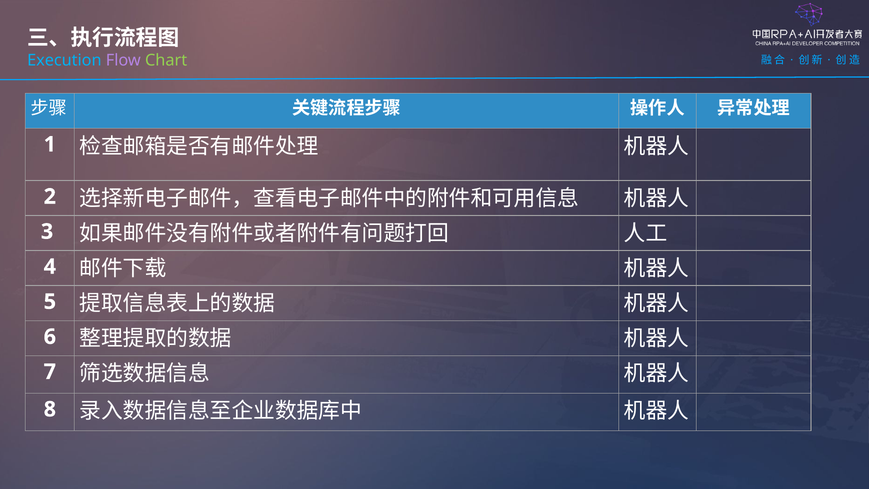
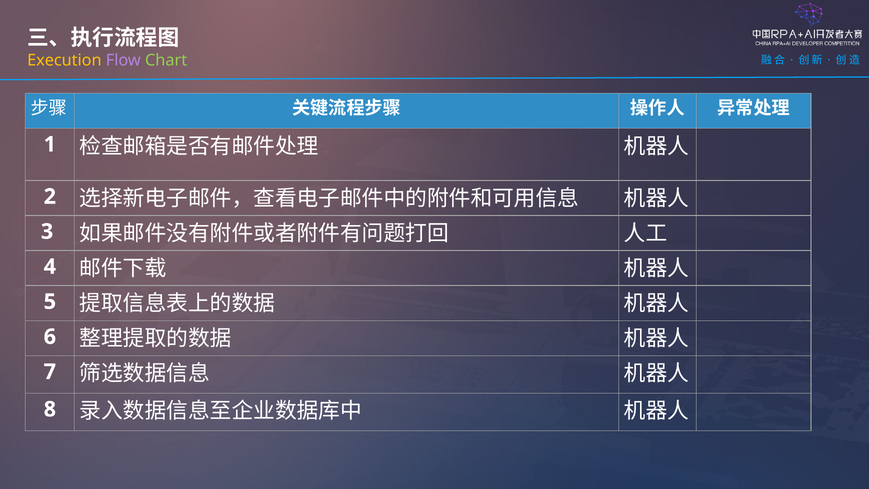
Execution colour: light blue -> yellow (64, 61)
